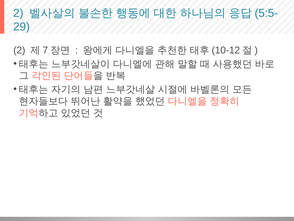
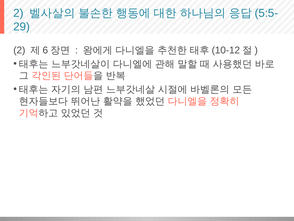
7: 7 -> 6 (45, 50)
